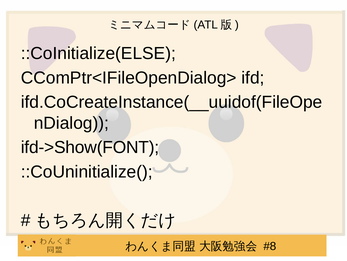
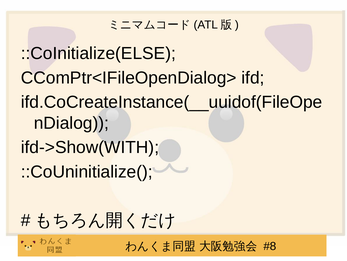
ifd->Show(FONT: ifd->Show(FONT -> ifd->Show(WITH (90, 147)
